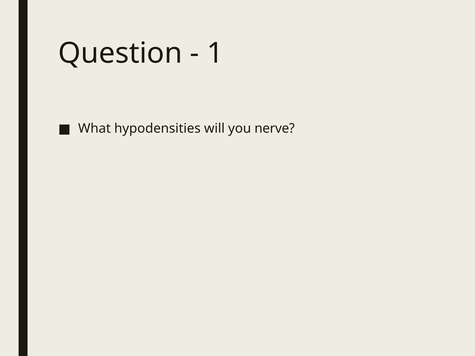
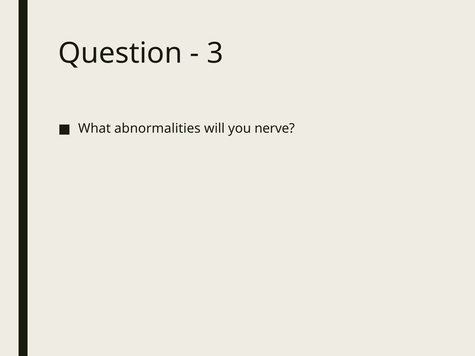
1: 1 -> 3 (215, 53)
hypodensities: hypodensities -> abnormalities (157, 129)
